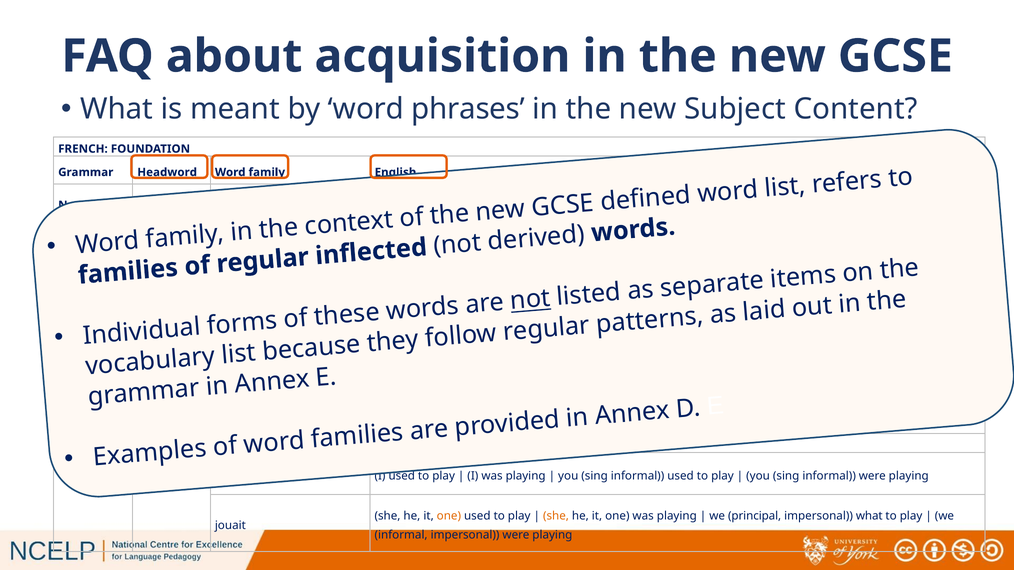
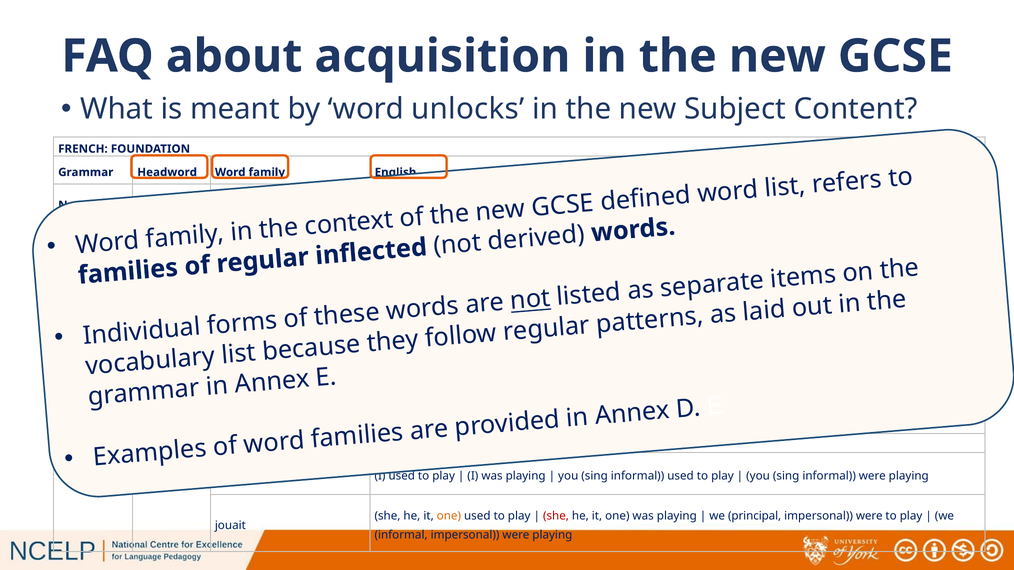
phrases: phrases -> unlocks (468, 109)
she colour: orange -> red (556, 516)
what: what -> were (869, 516)
